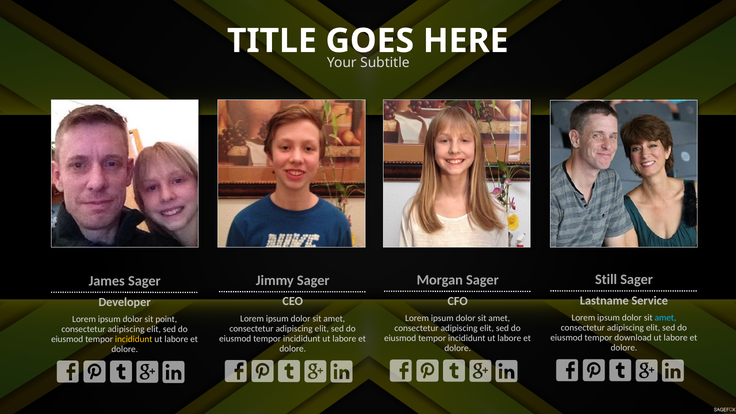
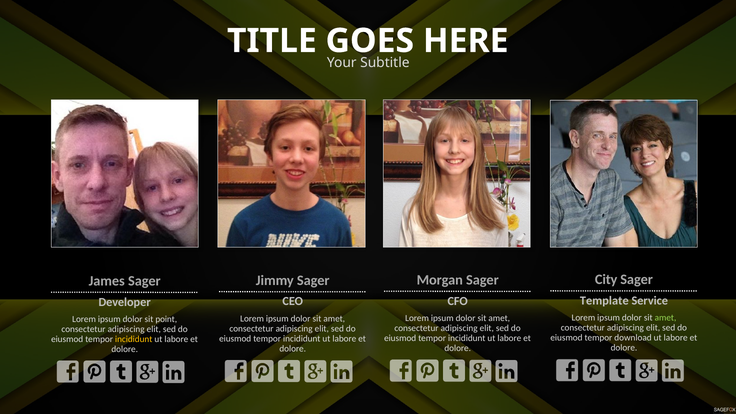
Still: Still -> City (606, 279)
Lastname: Lastname -> Template (604, 301)
amet colour: light blue -> light green (666, 318)
